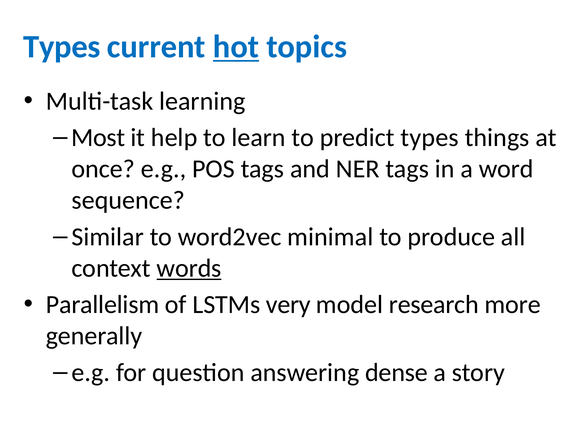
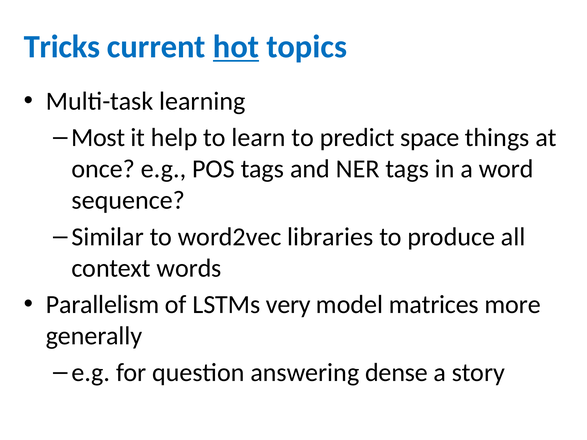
Types: Types -> Tricks (62, 47)
predict types: types -> space (430, 138)
minimal: minimal -> libraries (330, 237)
words underline: present -> none (189, 268)
research: research -> matrices (434, 305)
